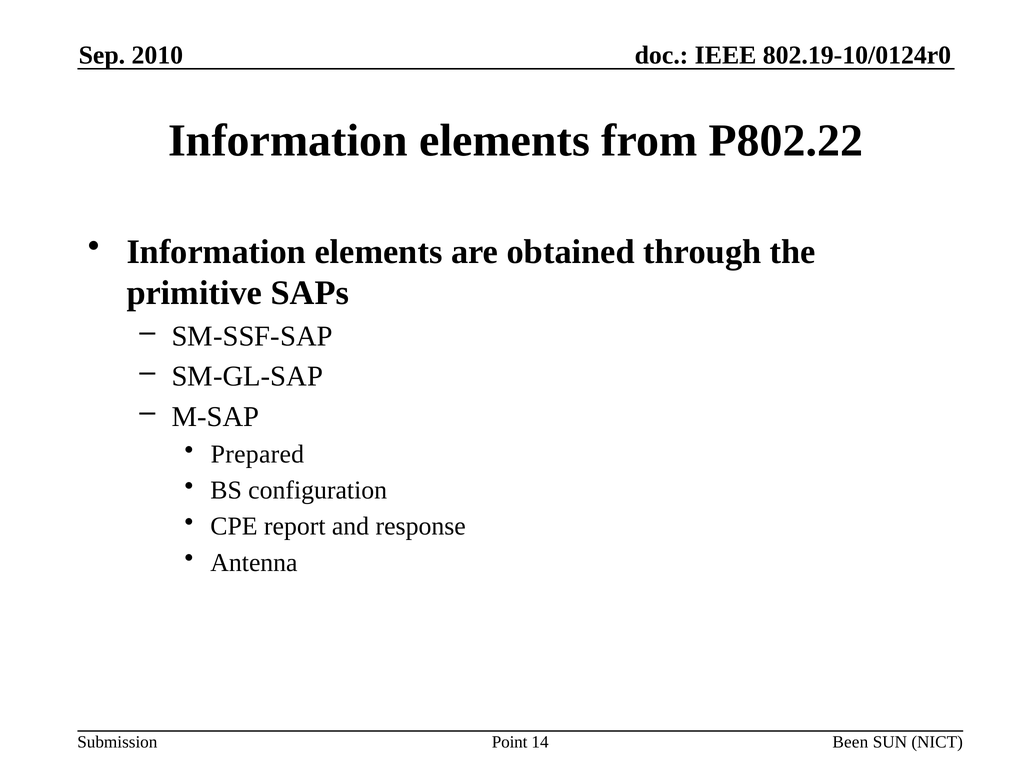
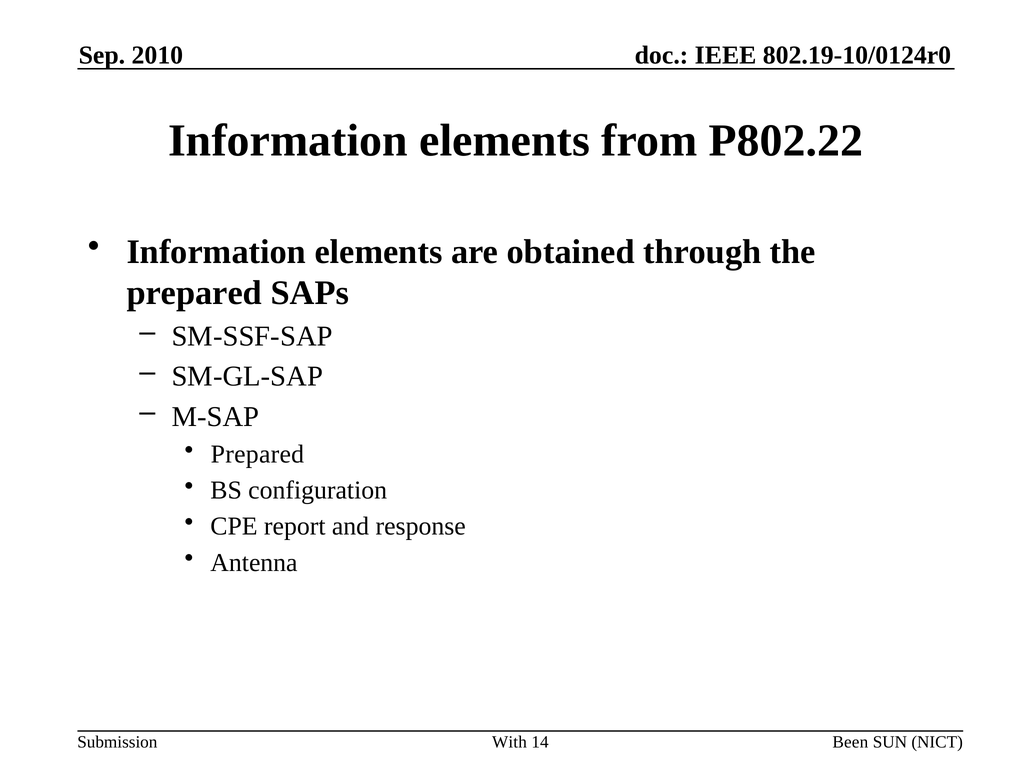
primitive: primitive -> prepared (194, 293)
Point: Point -> With (509, 742)
